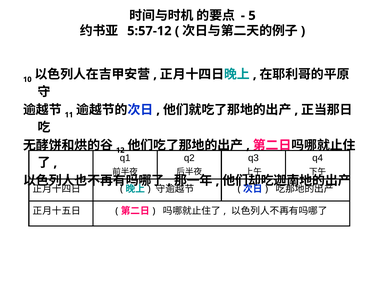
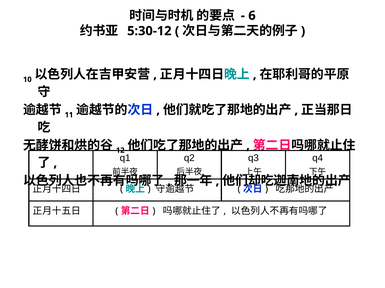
5: 5 -> 6 (252, 16)
5:57-12: 5:57-12 -> 5:30-12 (149, 31)
